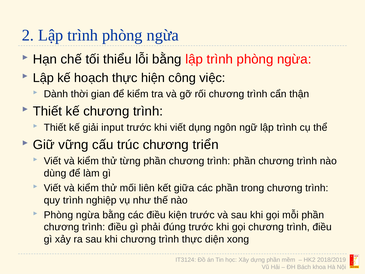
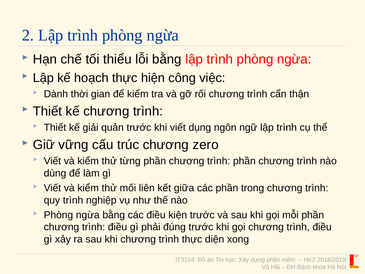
input: input -> quản (112, 127)
triển: triển -> zero (206, 145)
